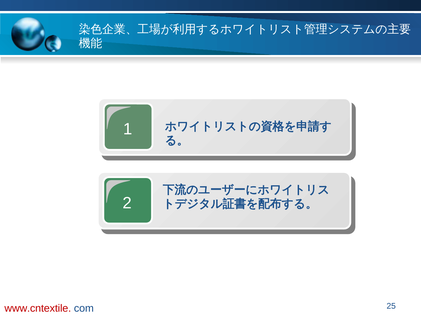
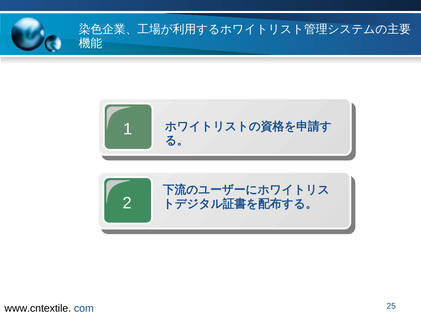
www.cntextile colour: red -> black (38, 308)
